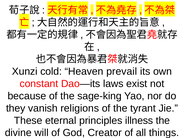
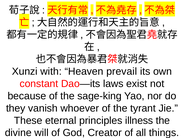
cold: cold -> with (51, 71)
religions: religions -> whoever (80, 108)
